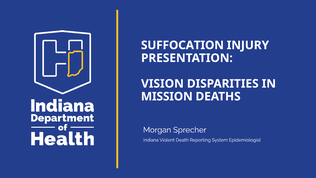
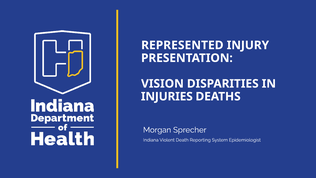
SUFFOCATION: SUFFOCATION -> REPRESENTED (182, 45)
MISSION: MISSION -> INJURIES (167, 96)
